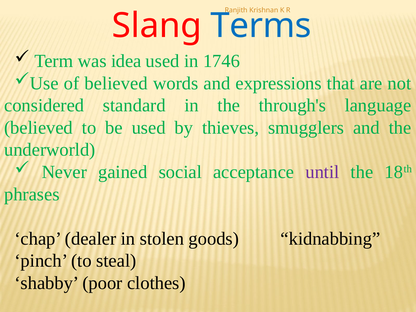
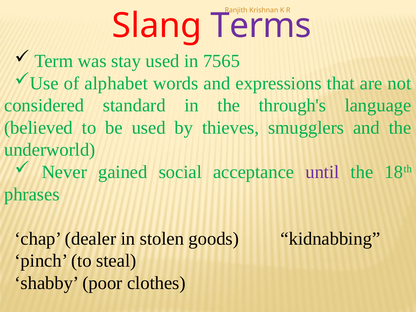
Terms colour: blue -> purple (261, 26)
idea: idea -> stay (126, 61)
1746: 1746 -> 7565 (222, 61)
of believed: believed -> alphabet (116, 83)
